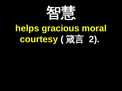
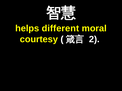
gracious: gracious -> different (60, 28)
